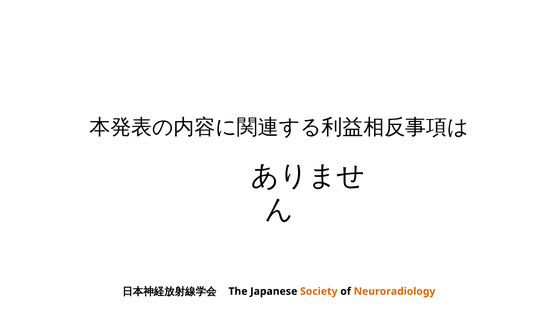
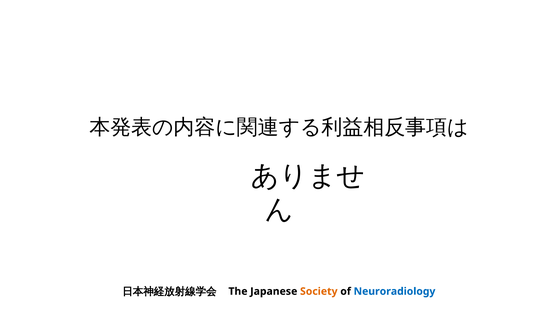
Neuroradiology colour: orange -> blue (394, 291)
